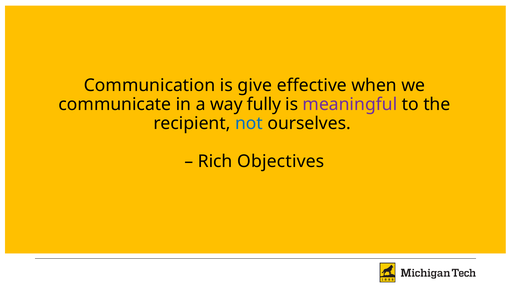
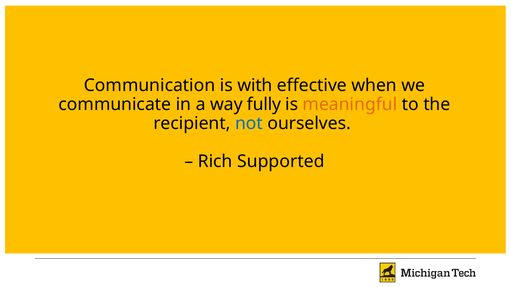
give: give -> with (255, 86)
meaningful colour: purple -> orange (350, 105)
Objectives: Objectives -> Supported (281, 162)
